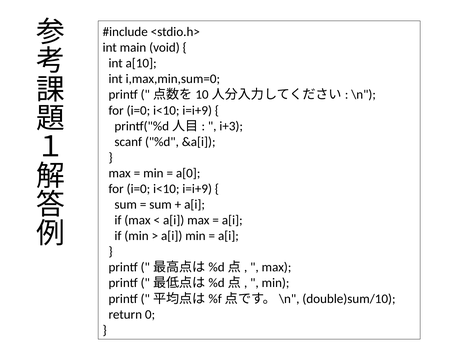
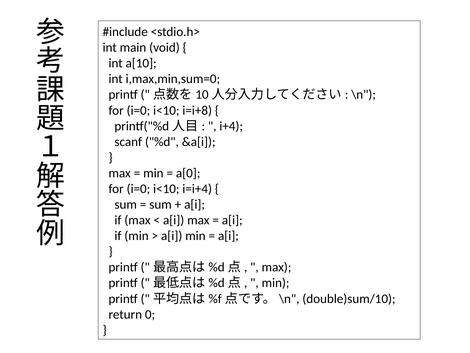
i=i+9: i=i+9 -> i=i+8 (197, 110)
i+3: i+3 -> i+4 (231, 126)
i=i+9: i=i+9 -> i=i+4 (197, 189)
